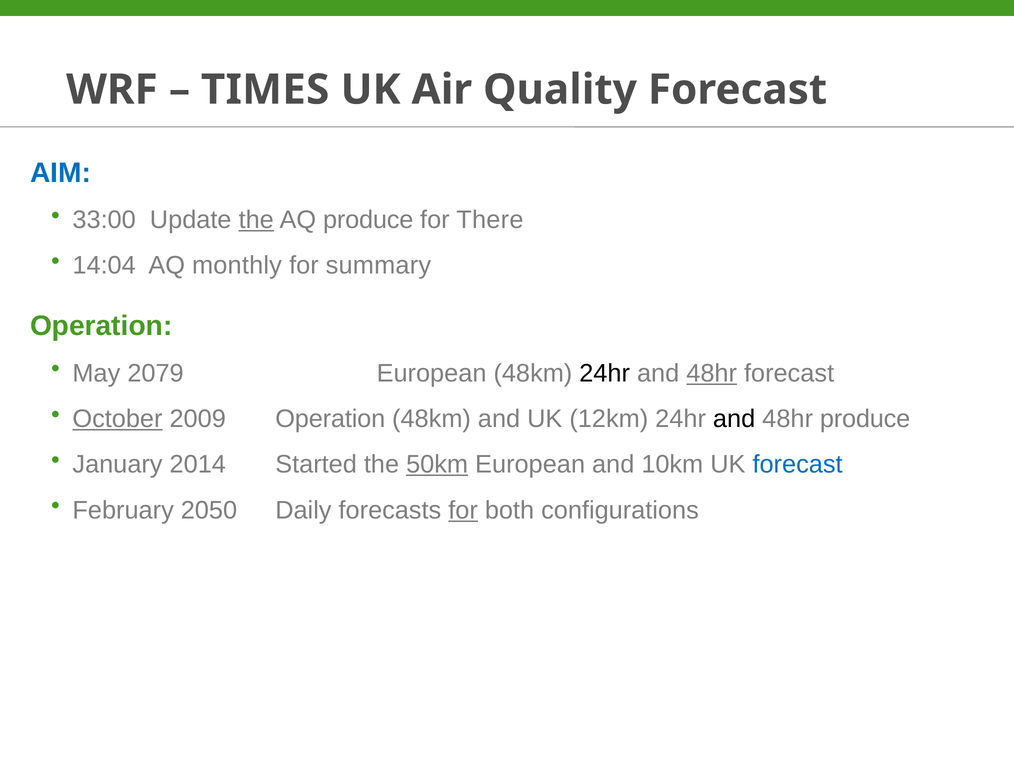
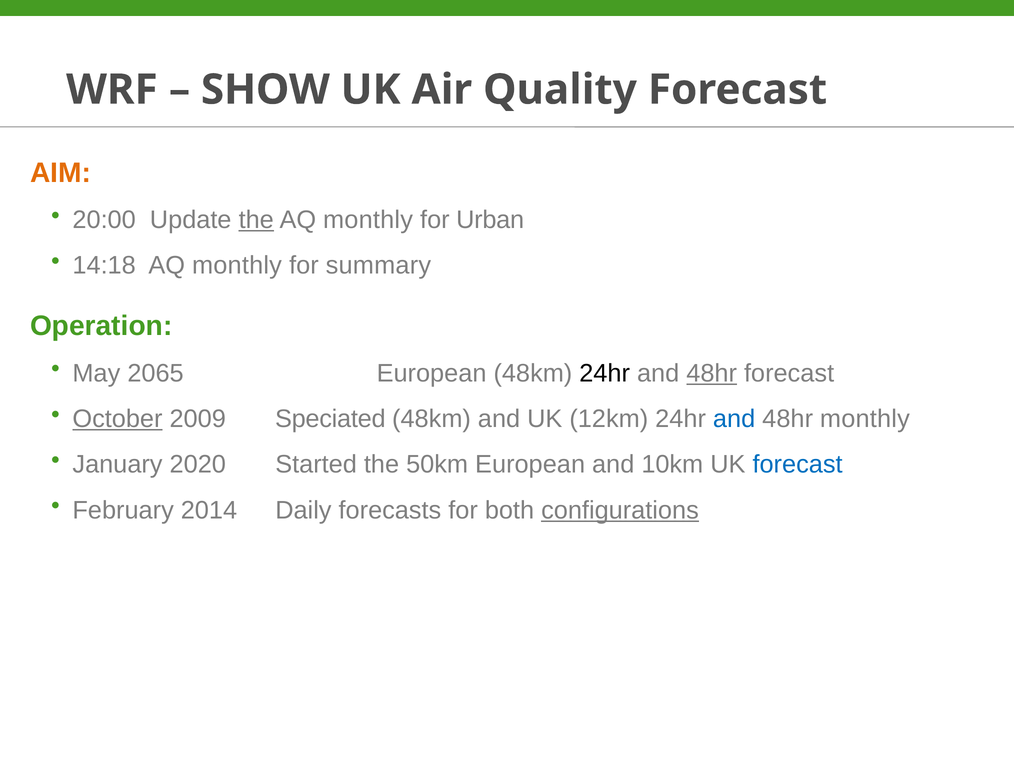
TIMES: TIMES -> SHOW (265, 90)
AIM colour: blue -> orange (61, 173)
33:00: 33:00 -> 20:00 (104, 220)
produce: produce -> monthly (368, 220)
There: There -> Urban (490, 220)
14:04: 14:04 -> 14:18 (104, 265)
2079: 2079 -> 2065 (156, 373)
2009 Operation: Operation -> Speciated (330, 419)
and colour: black -> blue (734, 419)
48hr produce: produce -> monthly (865, 419)
2014: 2014 -> 2020 (198, 464)
50km underline: present -> none (437, 464)
2050: 2050 -> 2014 (209, 510)
for underline: present -> none (463, 510)
configurations underline: none -> present (620, 510)
